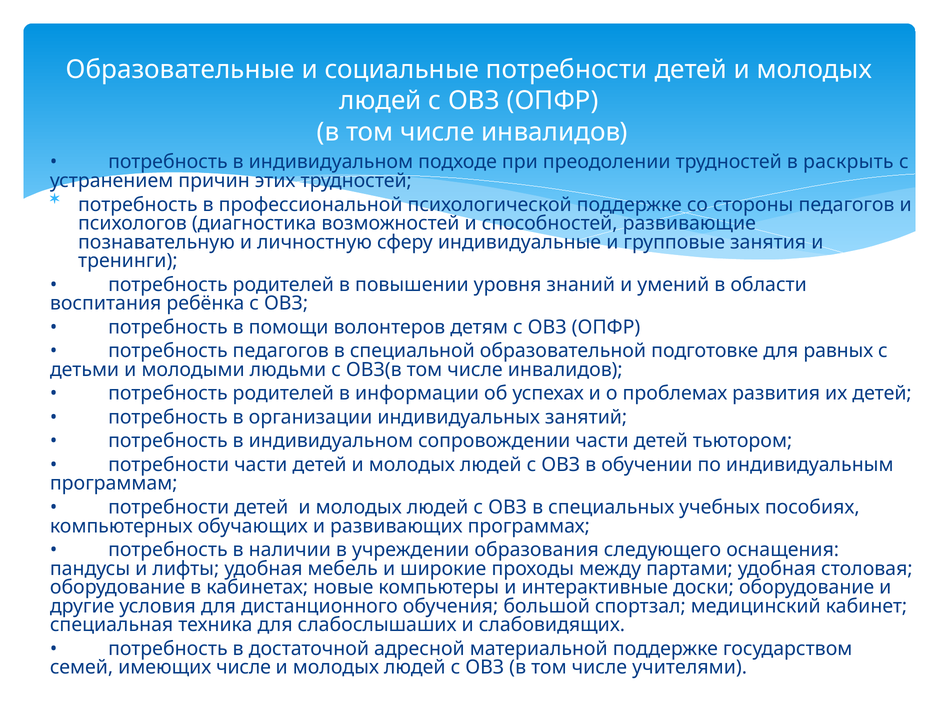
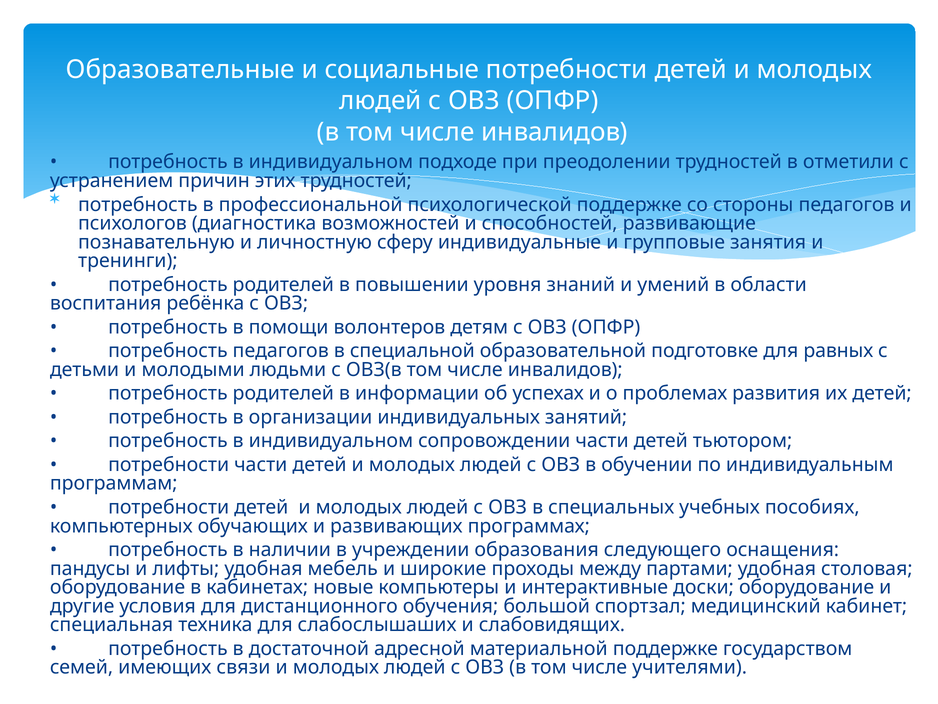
раскрыть: раскрыть -> отметили (848, 162)
имеющих числе: числе -> связи (243, 667)
